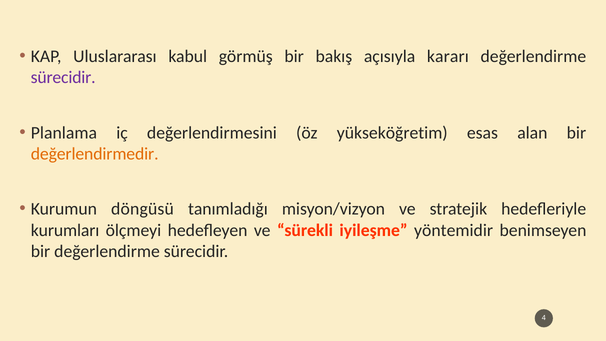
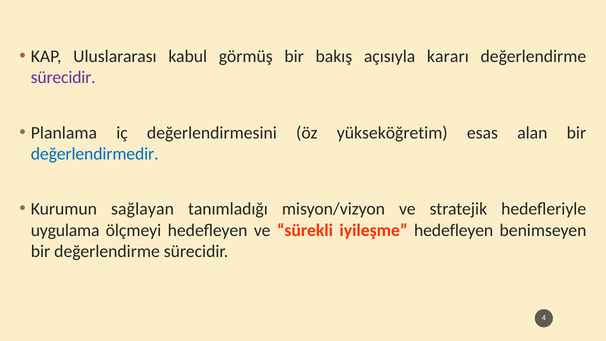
değerlendirmedir colour: orange -> blue (95, 154)
döngüsü: döngüsü -> sağlayan (143, 209)
kurumları: kurumları -> uygulama (65, 230)
iyileşme yöntemidir: yöntemidir -> hedefleyen (454, 230)
